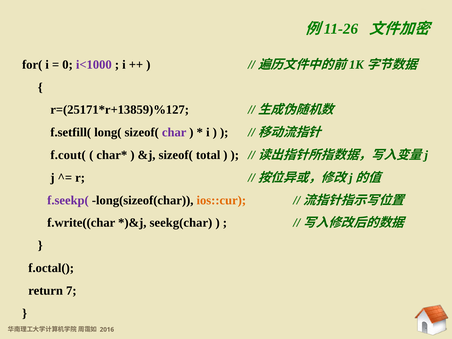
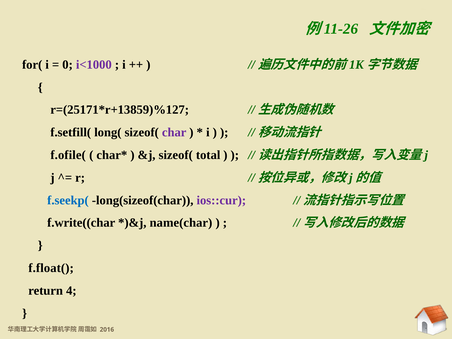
f.cout(: f.cout( -> f.ofile( (68, 155)
f.seekp( colour: purple -> blue (68, 200)
ios::cur colour: orange -> purple (221, 200)
seekg(char: seekg(char -> name(char (181, 223)
f.octal(: f.octal( -> f.float( (51, 268)
return 7: 7 -> 4 (71, 291)
